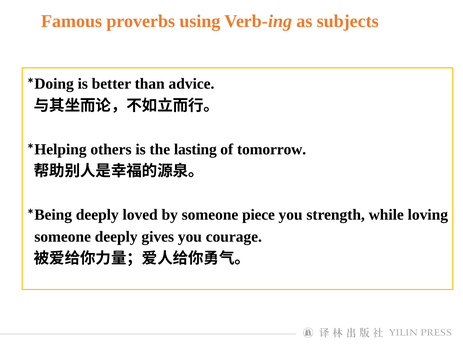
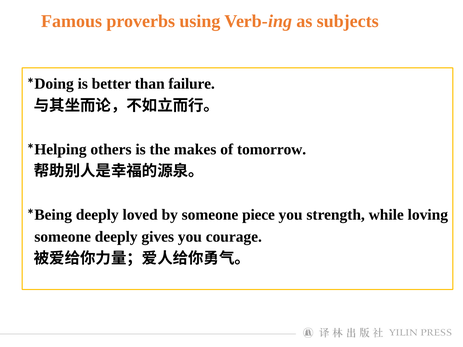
advice: advice -> failure (192, 84)
lasting: lasting -> makes (195, 149)
